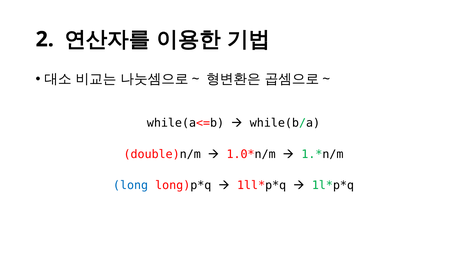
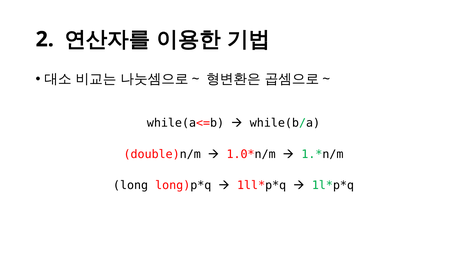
long colour: blue -> black (131, 185)
